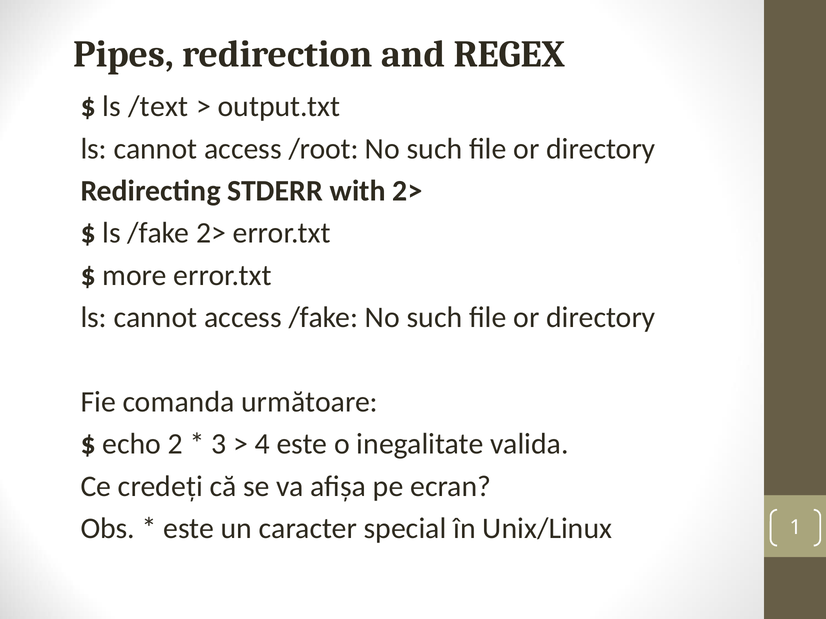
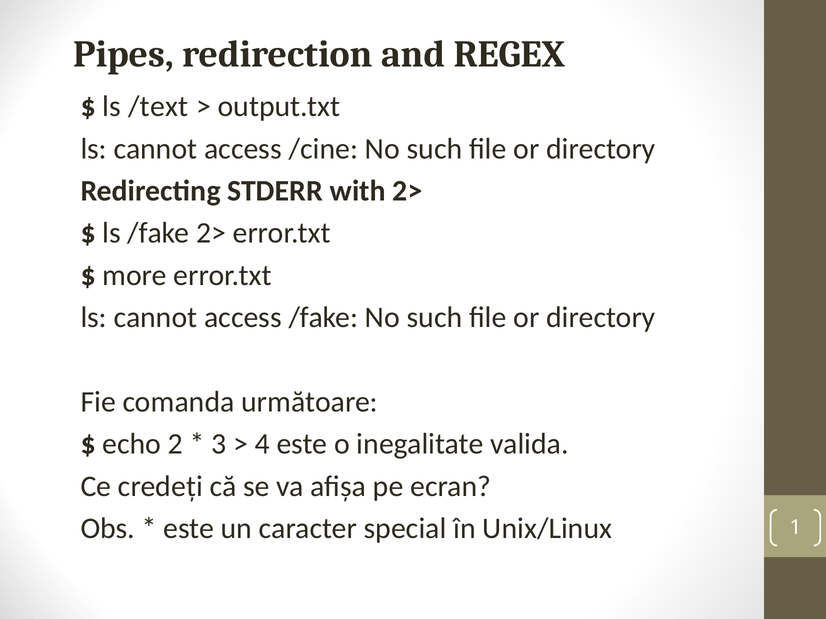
/root: /root -> /cine (323, 149)
